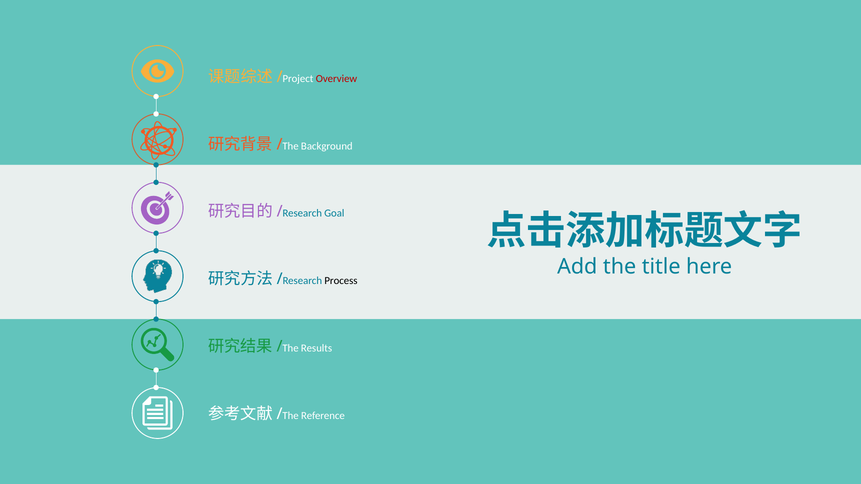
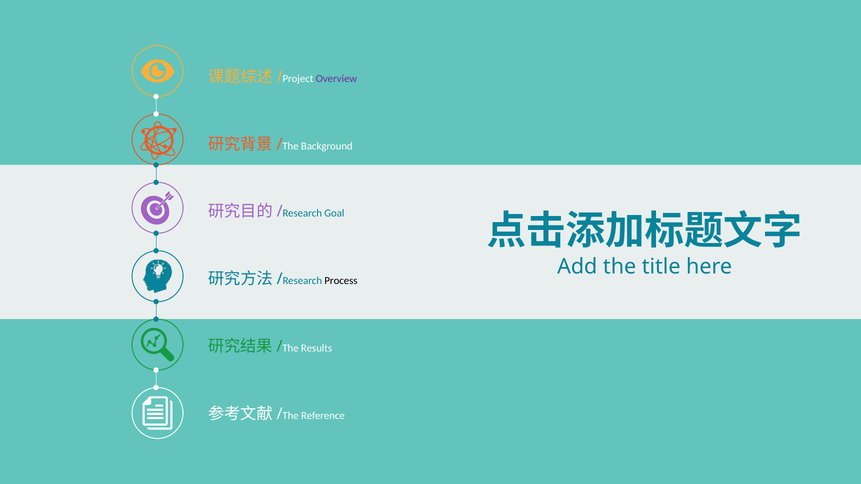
Overview colour: red -> purple (336, 79)
